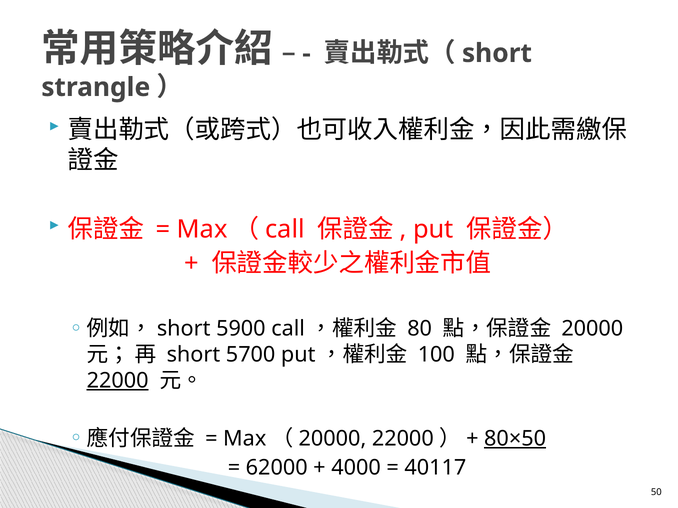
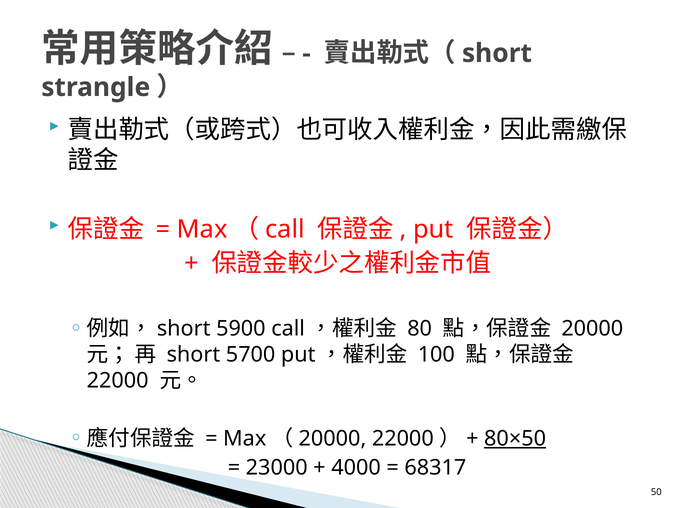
22000 underline: present -> none (118, 381)
62000: 62000 -> 23000 (277, 468)
40117: 40117 -> 68317 (435, 468)
